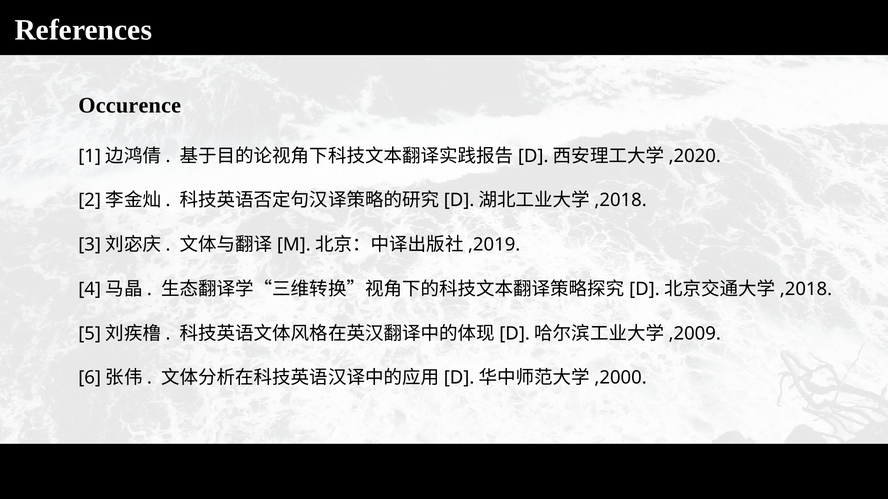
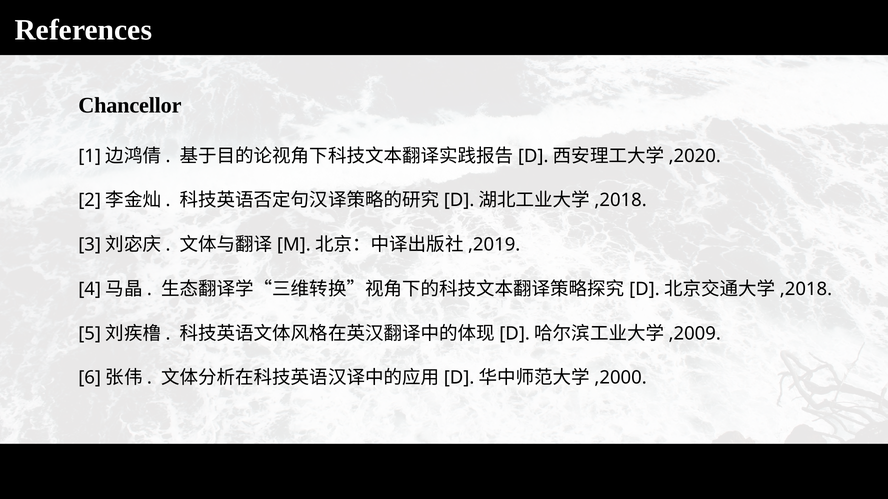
Occurence: Occurence -> Chancellor (130, 105)
